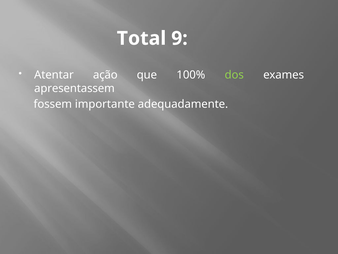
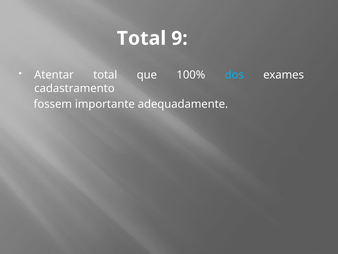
Atentar ação: ação -> total (105, 75)
dos colour: light green -> light blue (234, 75)
apresentassem: apresentassem -> cadastramento (74, 88)
